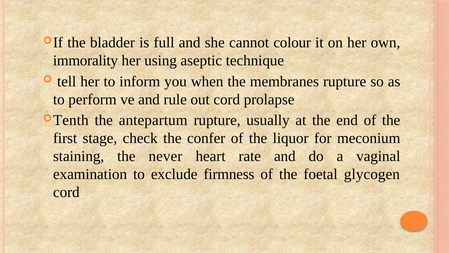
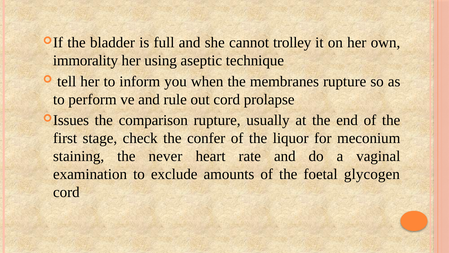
colour: colour -> trolley (292, 43)
Tenth: Tenth -> Issues (71, 120)
antepartum: antepartum -> comparison (153, 120)
firmness: firmness -> amounts (229, 174)
